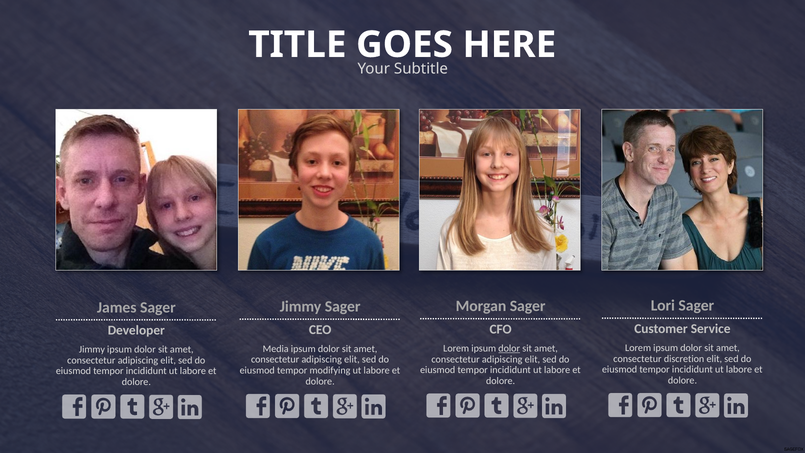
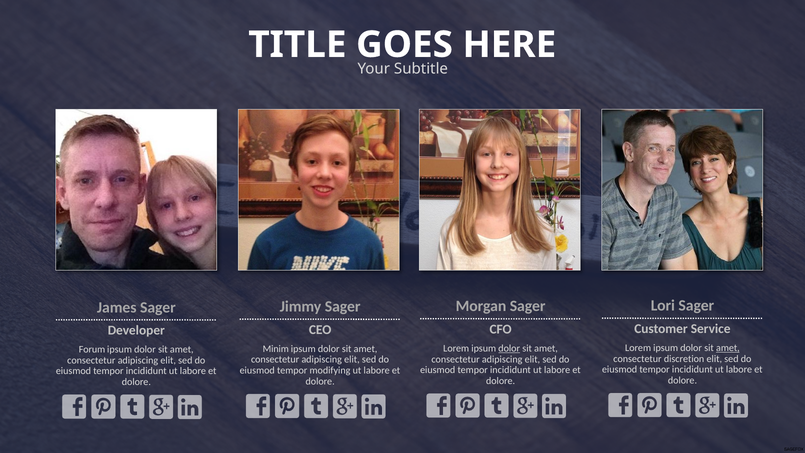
amet underline: none -> present (728, 348)
Media: Media -> Minim (276, 349)
Jimmy: Jimmy -> Forum (92, 349)
